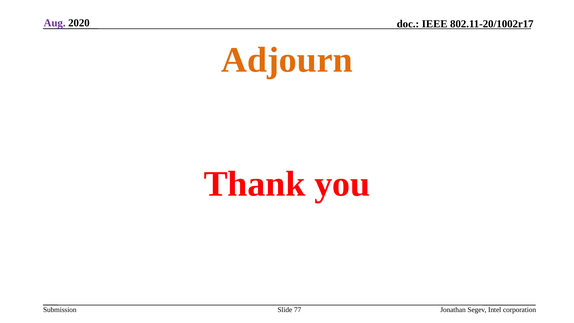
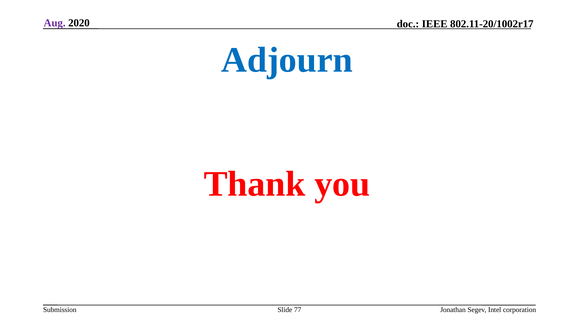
Adjourn colour: orange -> blue (287, 60)
